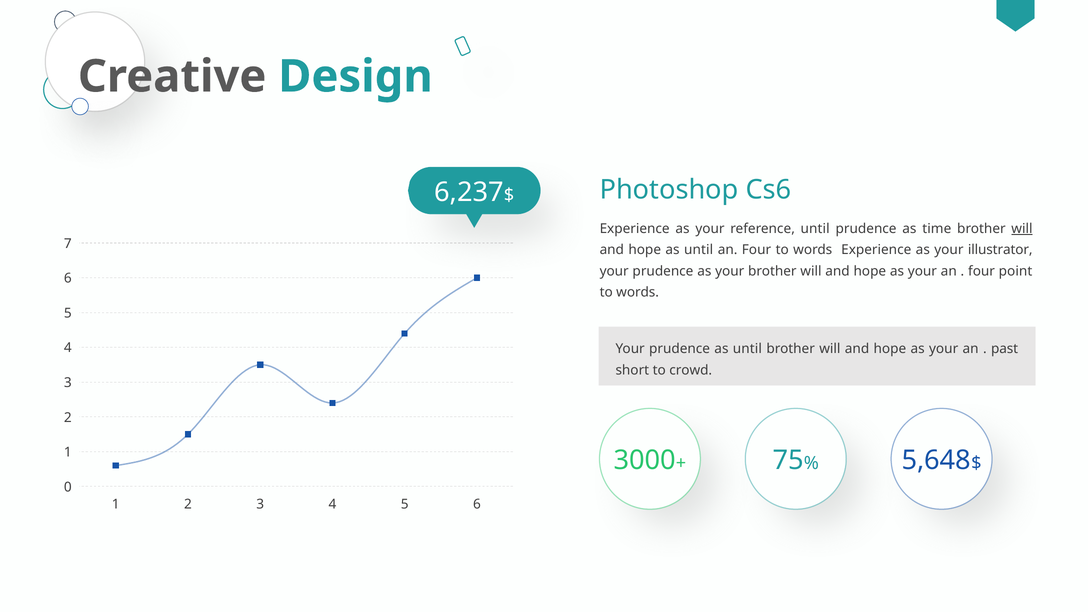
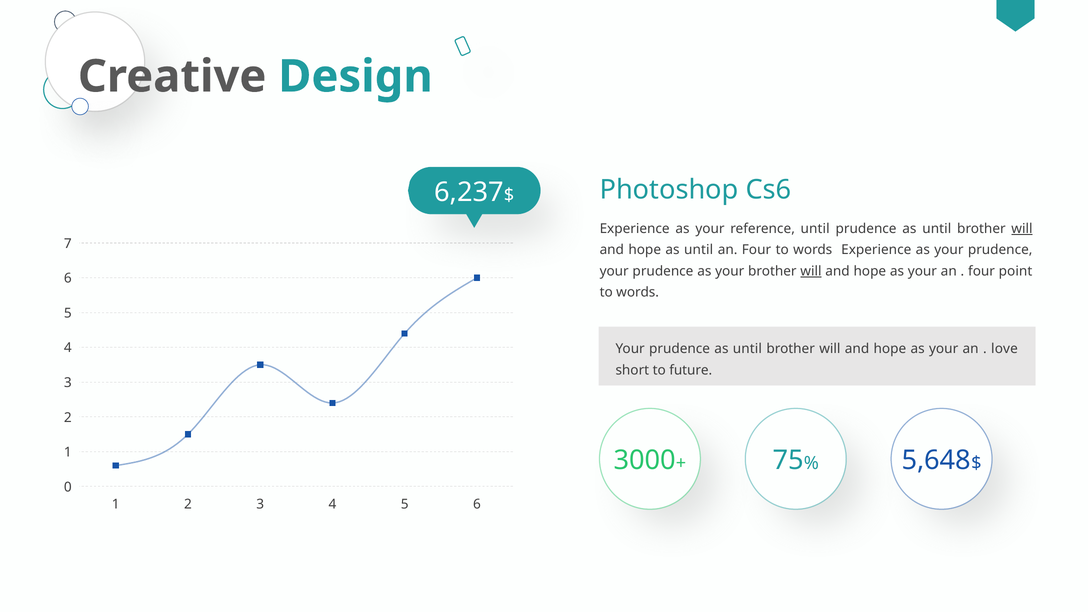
time: time -> until (937, 229)
as your illustrator: illustrator -> prudence (1000, 250)
will underline: none -> present (811, 271)
past: past -> love (1004, 349)
crowd: crowd -> future (691, 370)
